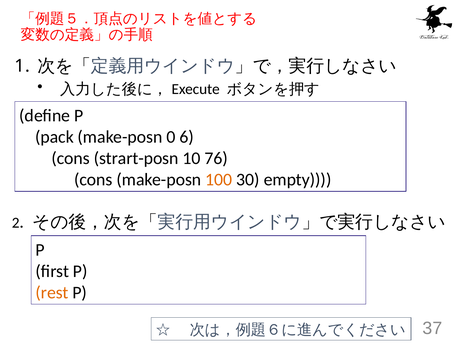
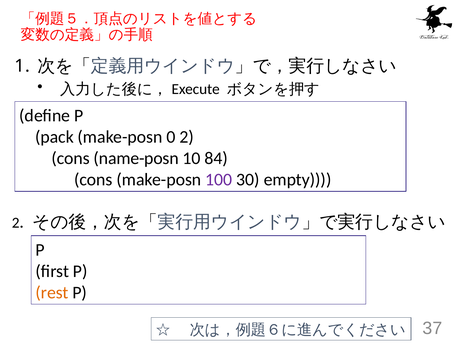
0 6: 6 -> 2 (187, 137)
strart-posn: strart-posn -> name-posn (136, 158)
76: 76 -> 84 (216, 158)
100 colour: orange -> purple (219, 180)
